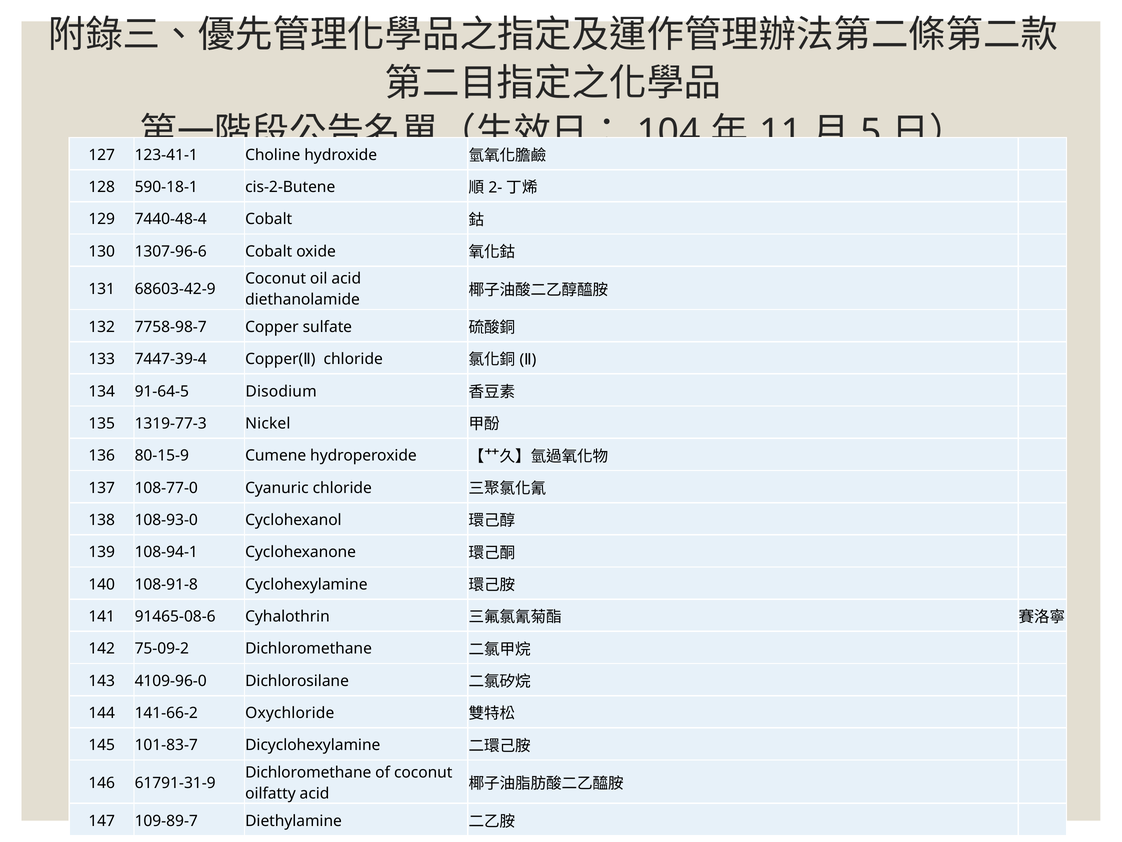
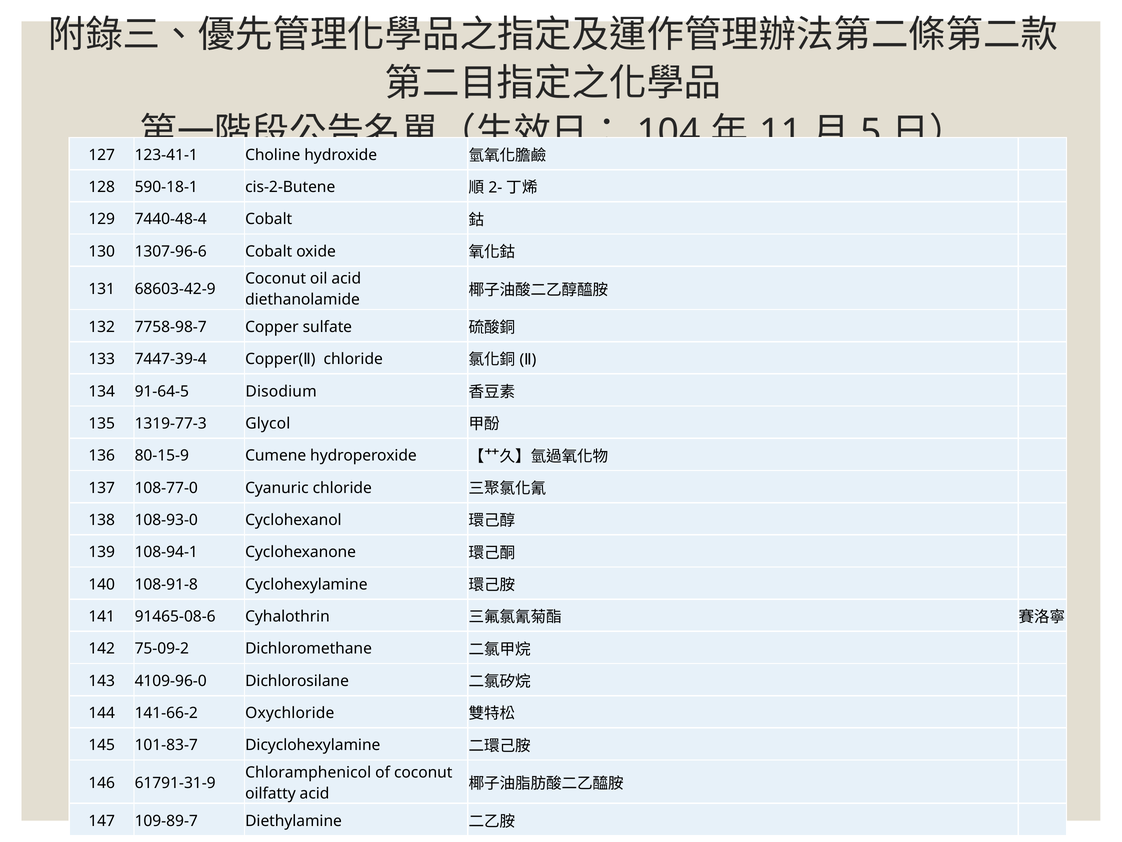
Nickel: Nickel -> Glycol (268, 423)
Dichloromethane: Dichloromethane -> Chloramphenicol (308, 772)
